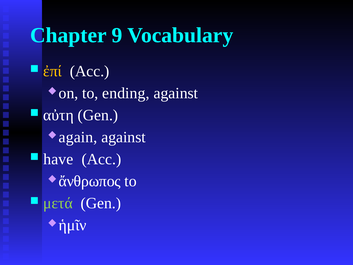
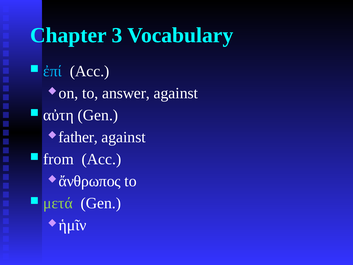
9: 9 -> 3 (117, 35)
ἐπί colour: yellow -> light blue (53, 71)
ending: ending -> answer (126, 93)
again: again -> father (78, 137)
have: have -> from (58, 159)
